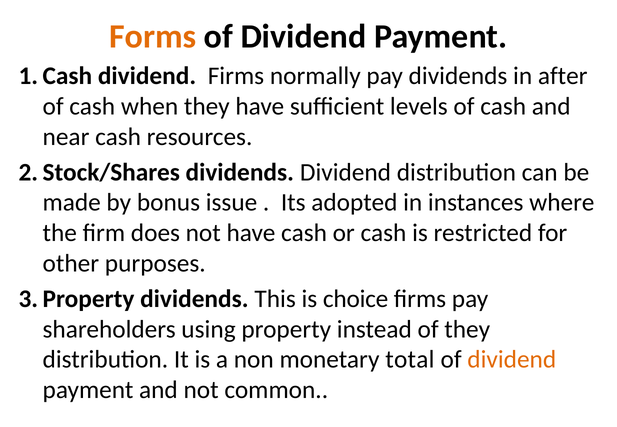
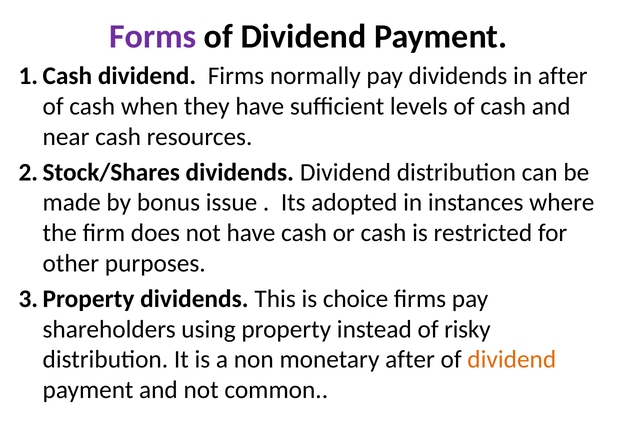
Forms colour: orange -> purple (153, 36)
of they: they -> risky (467, 329)
monetary total: total -> after (410, 360)
